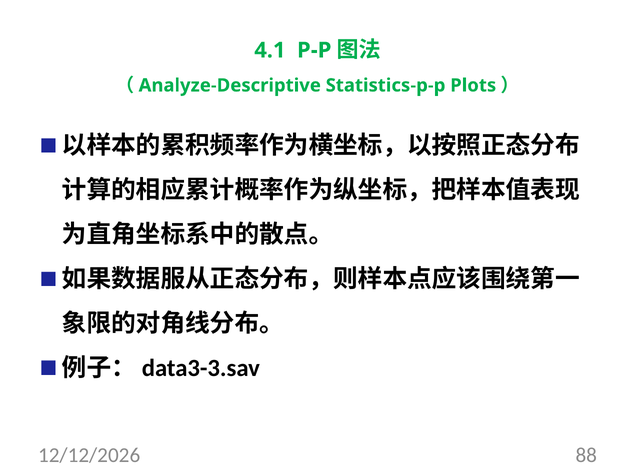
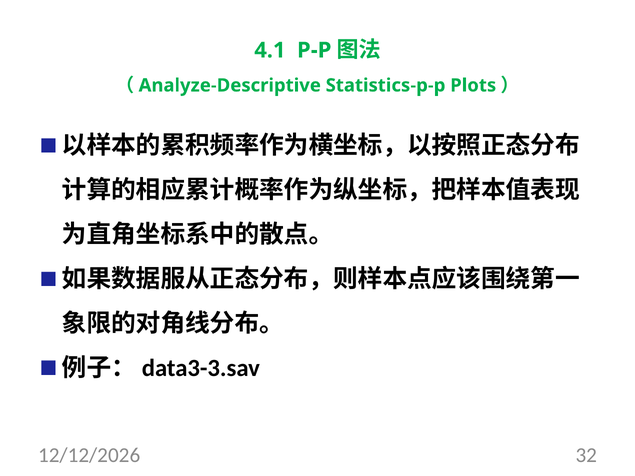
88: 88 -> 32 (586, 455)
